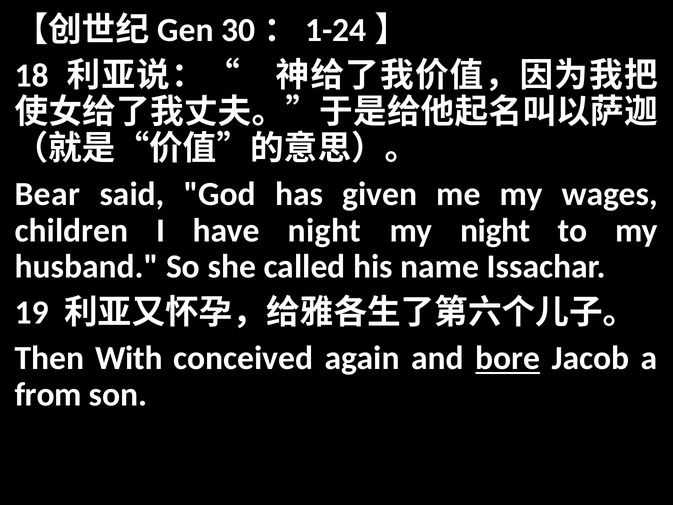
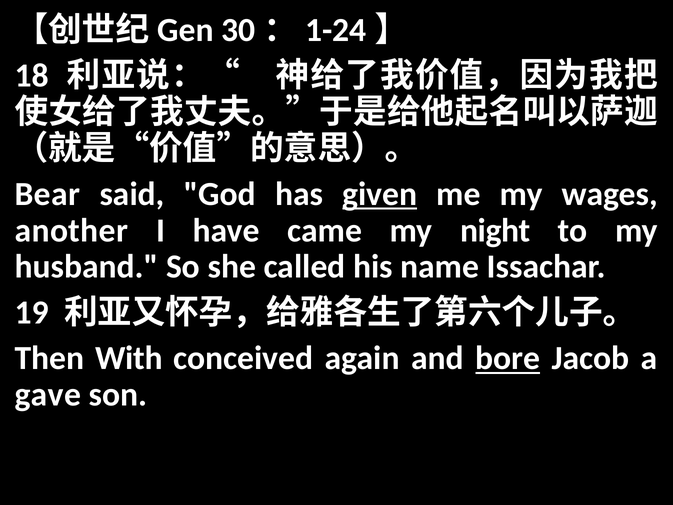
given underline: none -> present (380, 194)
children: children -> another (71, 230)
have night: night -> came (325, 230)
from: from -> gave (48, 394)
